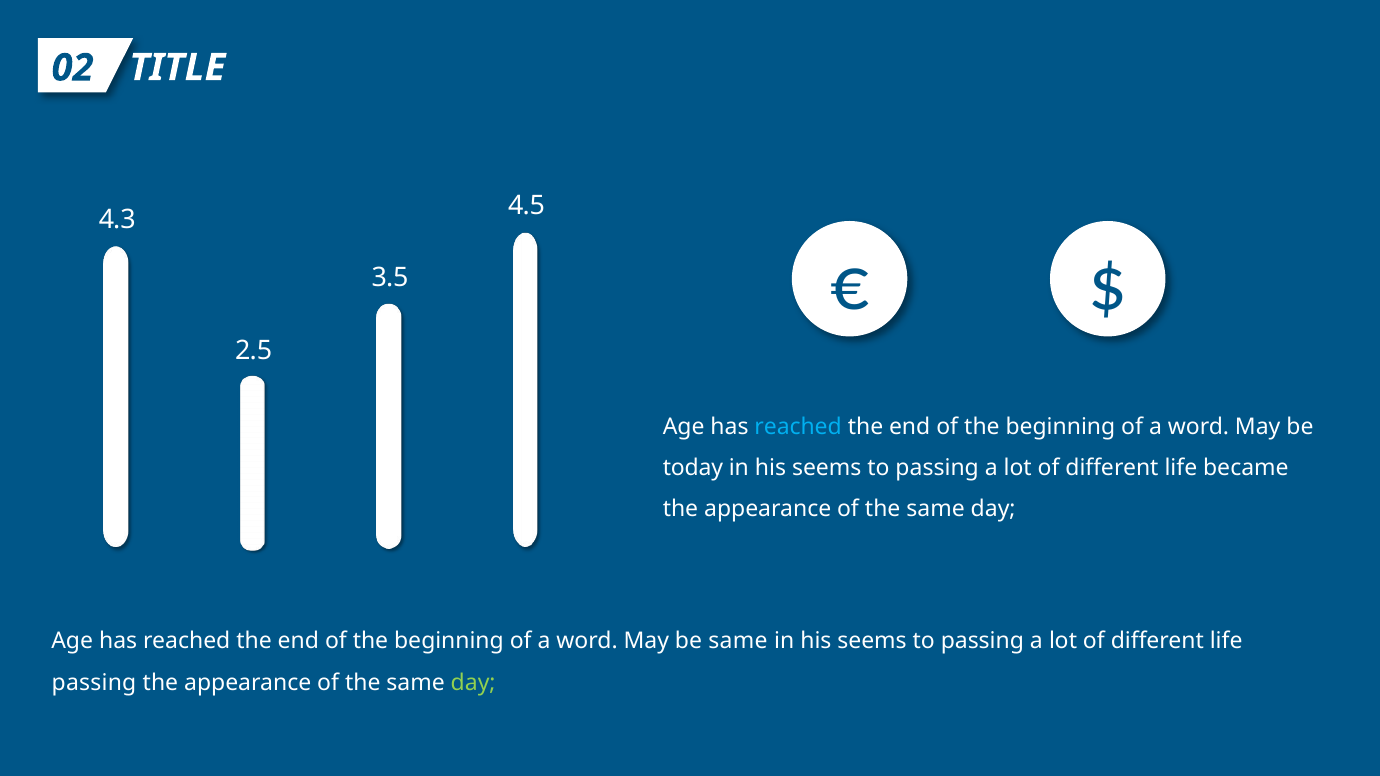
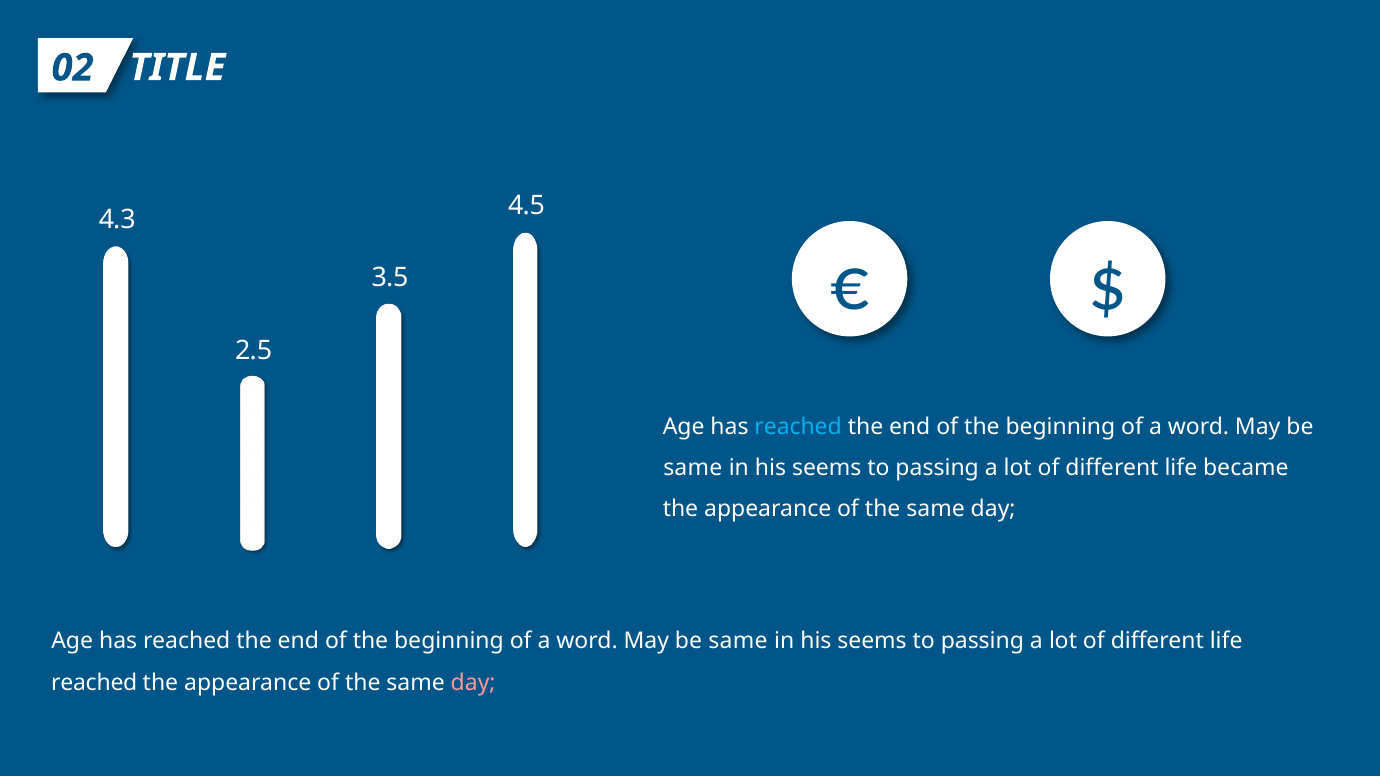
today: today -> same (693, 468)
passing: passing -> reached (94, 683)
day colour: light green -> pink (473, 683)
